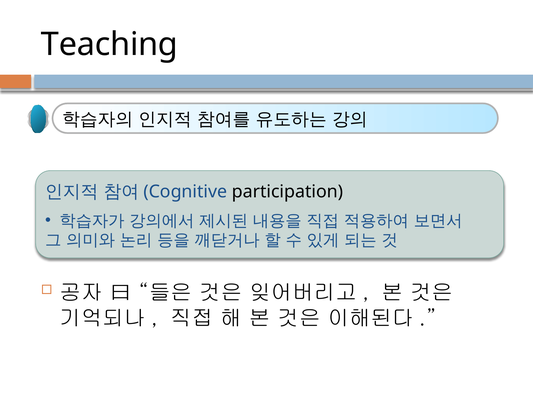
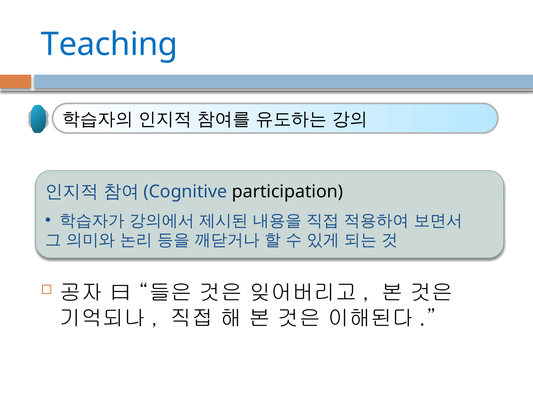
Teaching colour: black -> blue (109, 44)
